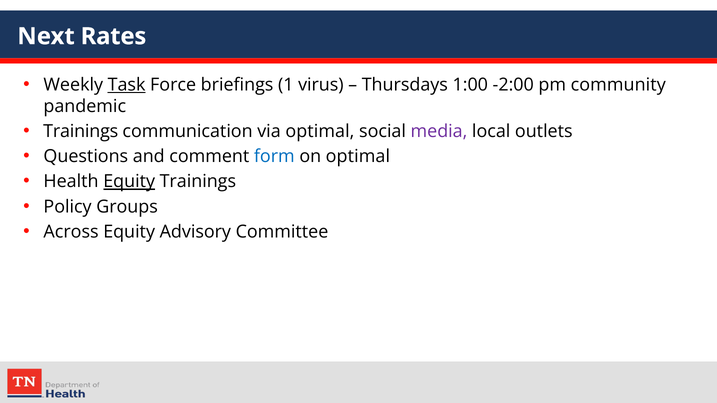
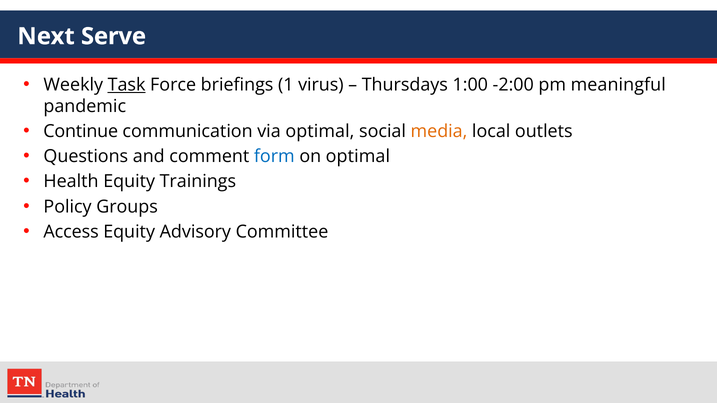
Rates: Rates -> Serve (114, 36)
community: community -> meaningful (618, 85)
Trainings: Trainings -> Continue (81, 132)
media colour: purple -> orange (439, 132)
Equity underline: present -> none (129, 182)
Across: Across -> Access (71, 232)
